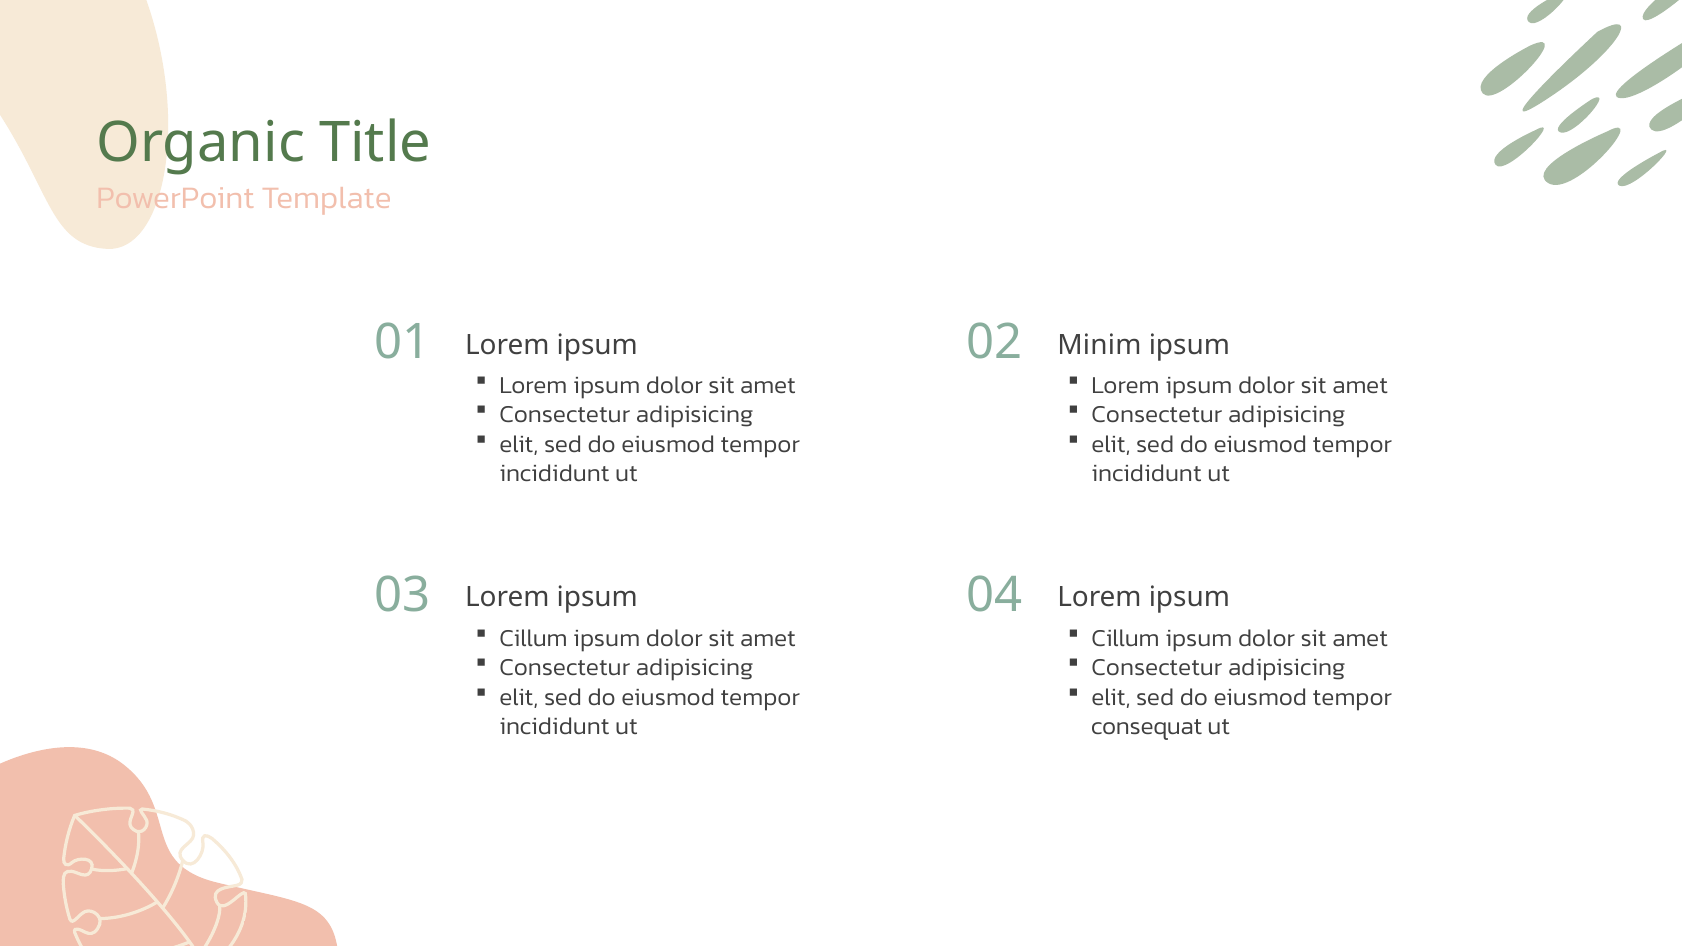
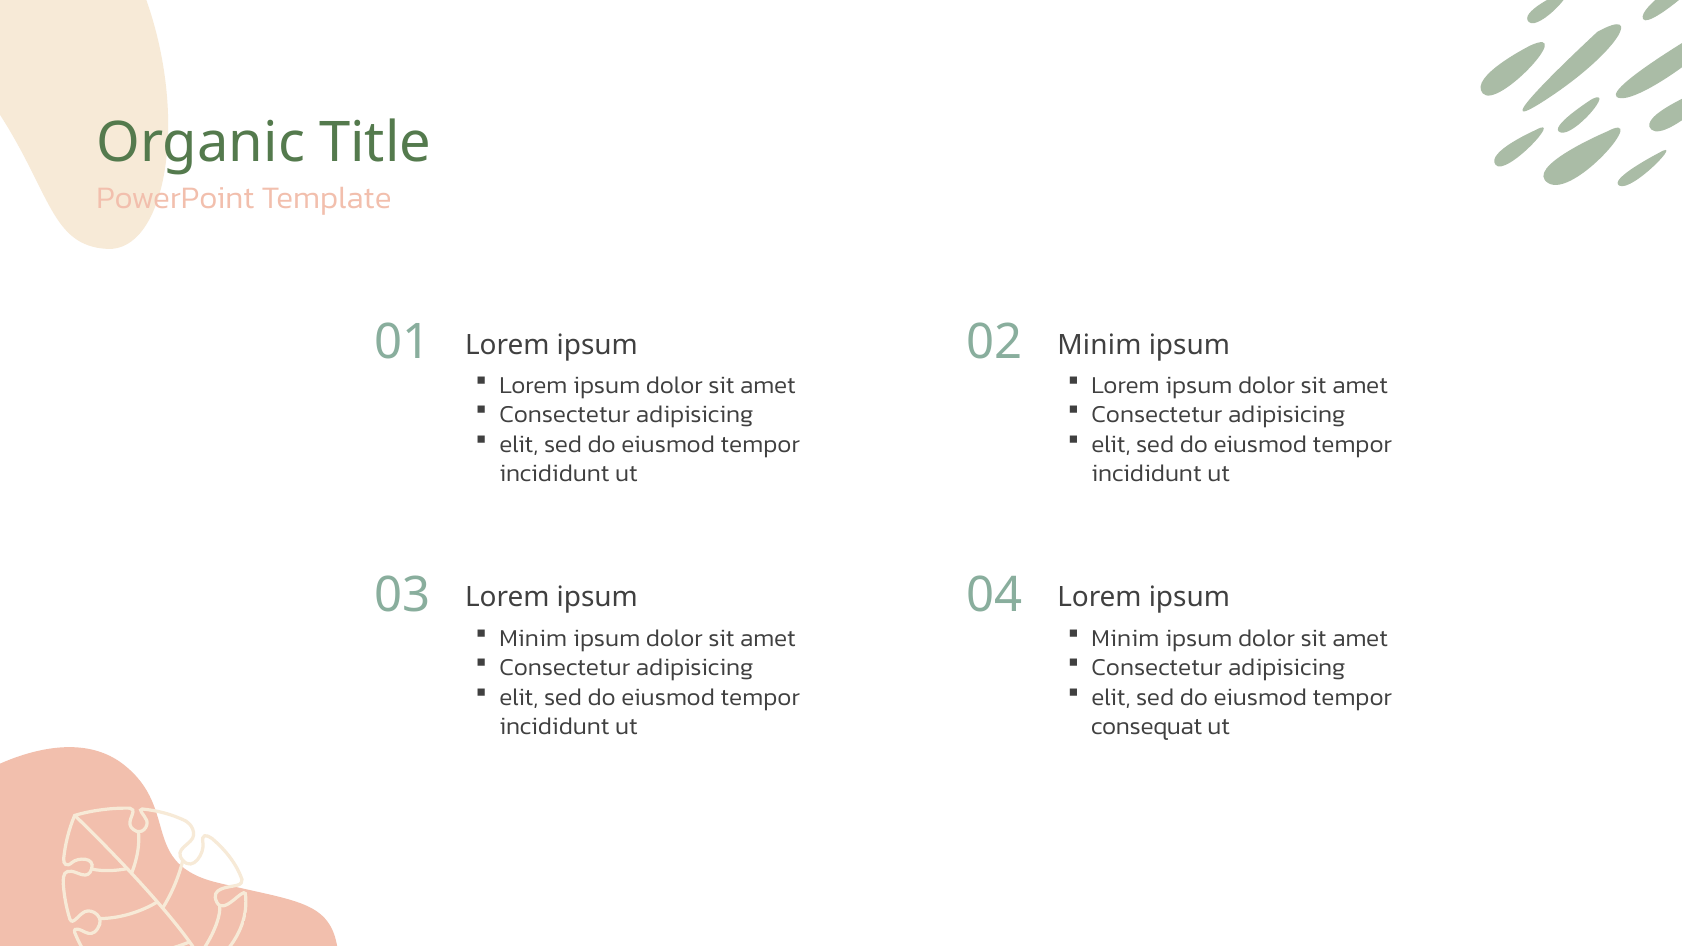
Cillum: Cillum -> Minim (533, 638)
Cillum: Cillum -> Minim (1125, 638)
